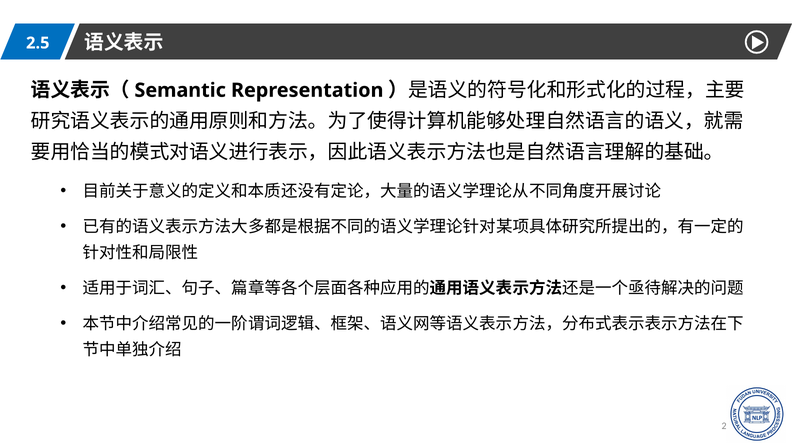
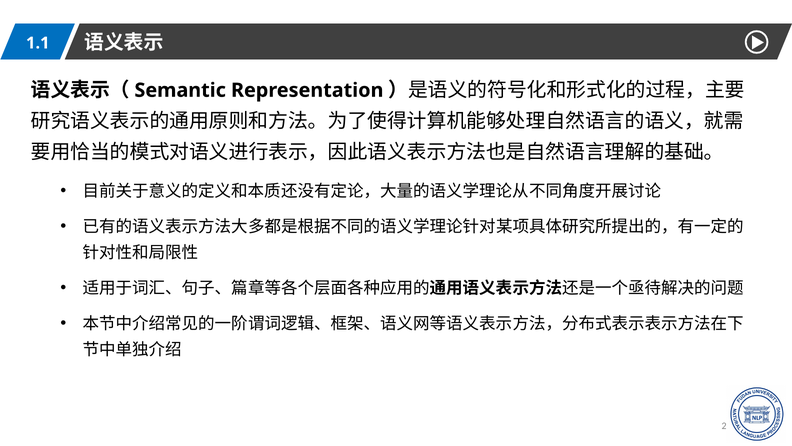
2.5: 2.5 -> 1.1 (38, 43)
